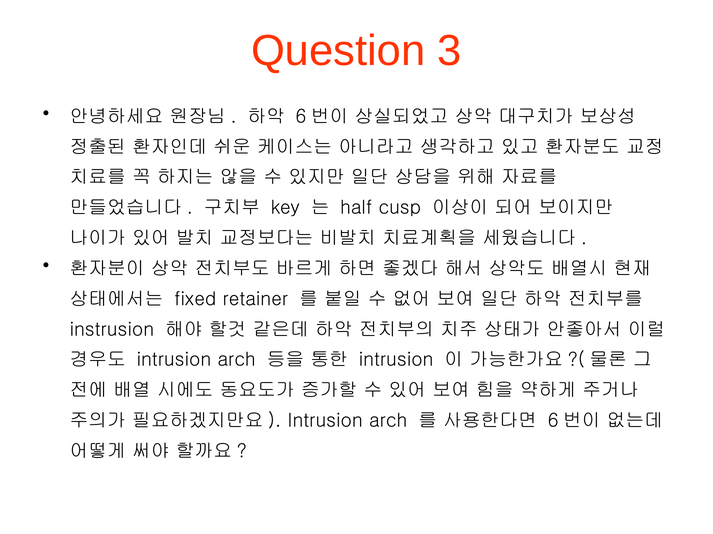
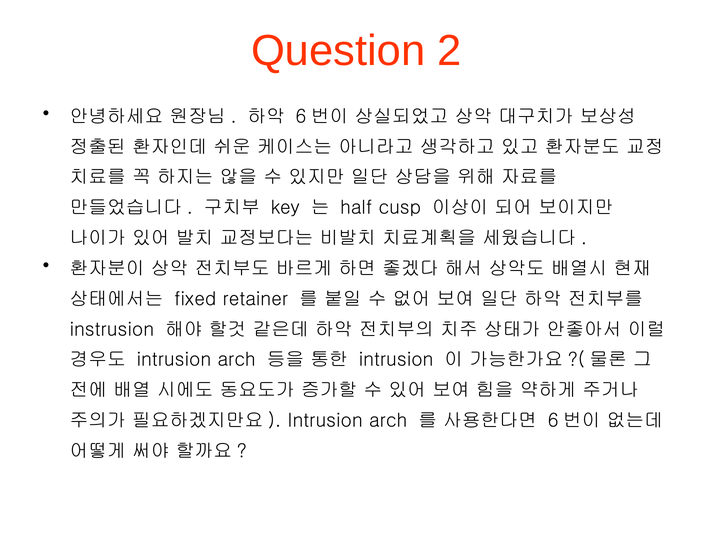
3: 3 -> 2 (450, 51)
